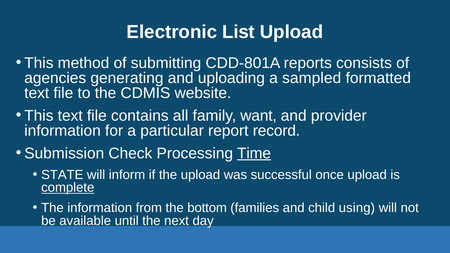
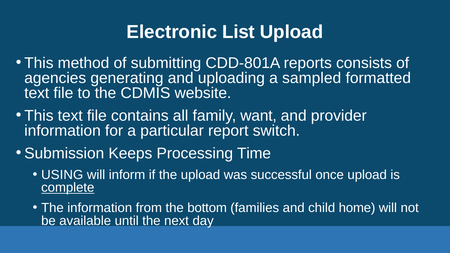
record: record -> switch (276, 131)
Check: Check -> Keeps (130, 153)
Time underline: present -> none (254, 153)
STATE: STATE -> USING (62, 175)
using: using -> home (357, 208)
